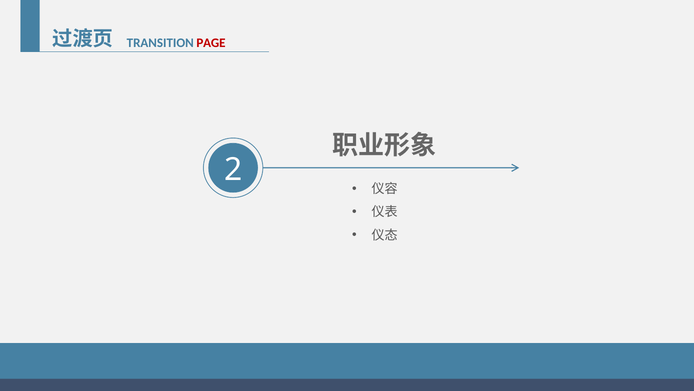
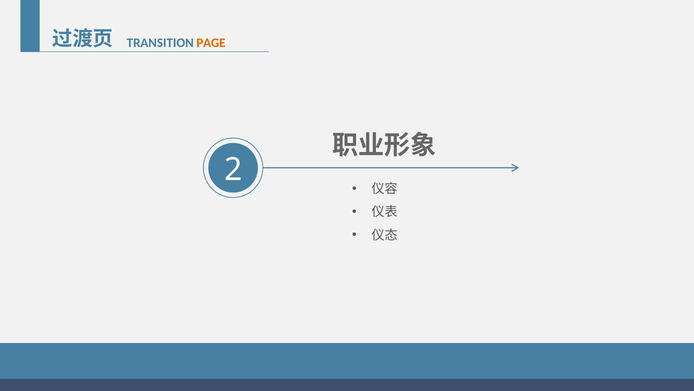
PAGE colour: red -> orange (211, 43)
